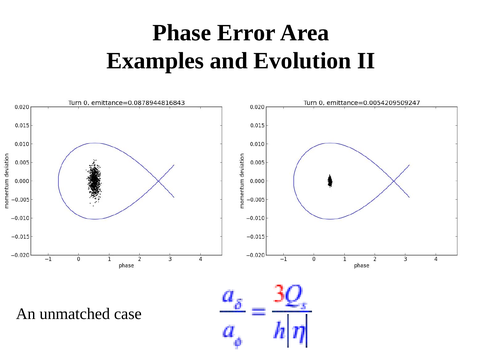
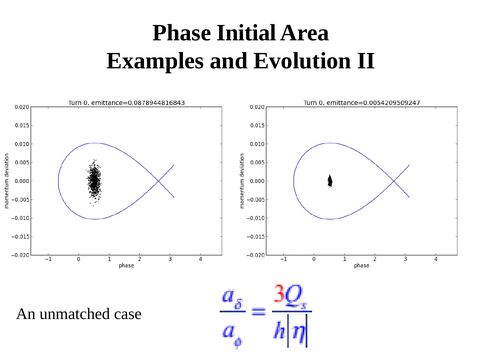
Error: Error -> Initial (246, 33)
